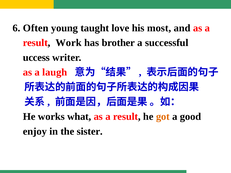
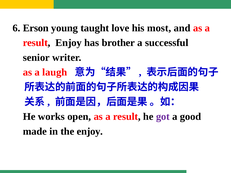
Often: Often -> Erson (36, 28)
result Work: Work -> Enjoy (69, 43)
uccess: uccess -> senior (36, 58)
what: what -> open (79, 117)
got colour: orange -> purple (163, 117)
enjoy: enjoy -> made (35, 132)
the sister: sister -> enjoy (90, 132)
